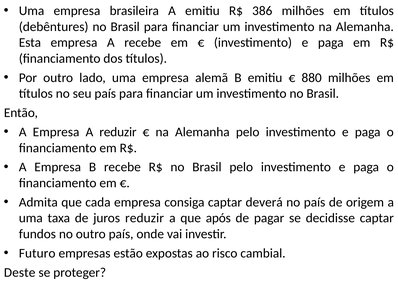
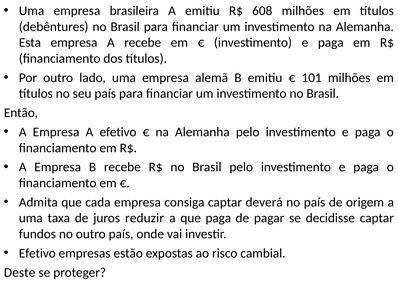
386: 386 -> 608 (262, 11)
880: 880 -> 101 (312, 78)
A reduzir: reduzir -> efetivo (118, 132)
que após: após -> paga (218, 218)
Futuro: Futuro -> Efetivo (37, 254)
